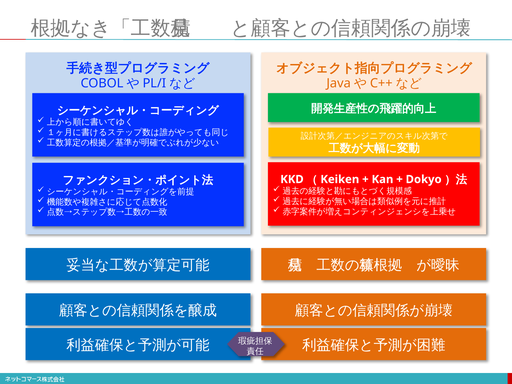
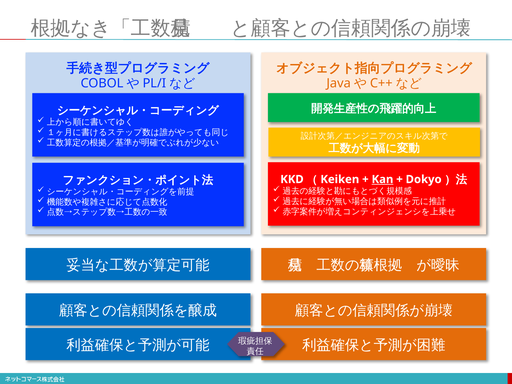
Kan underline: none -> present (382, 179)
